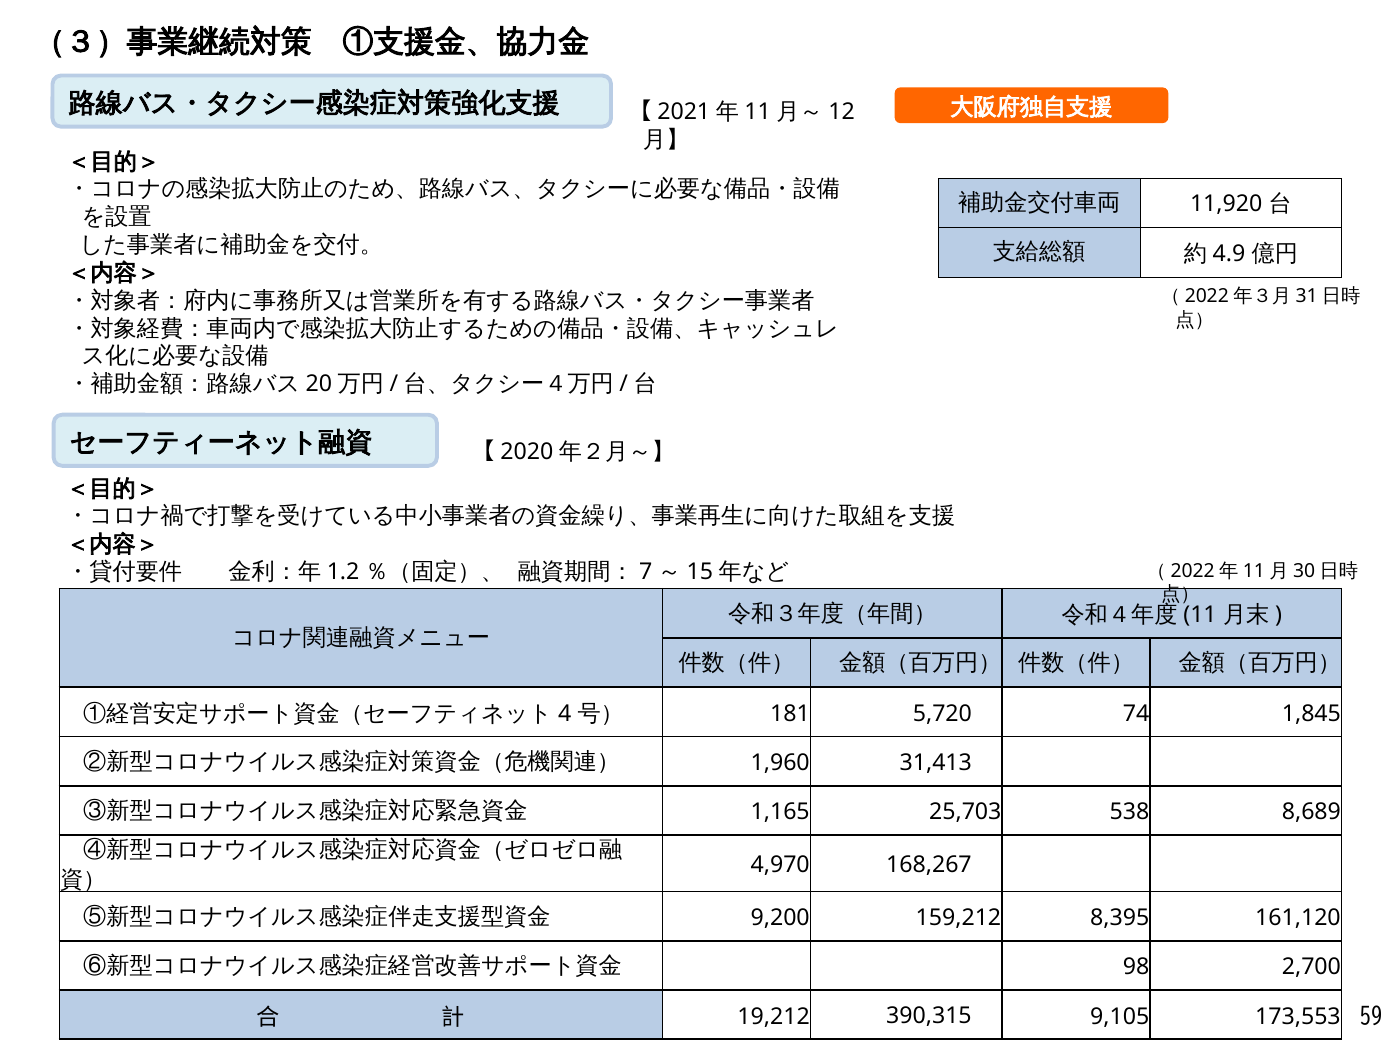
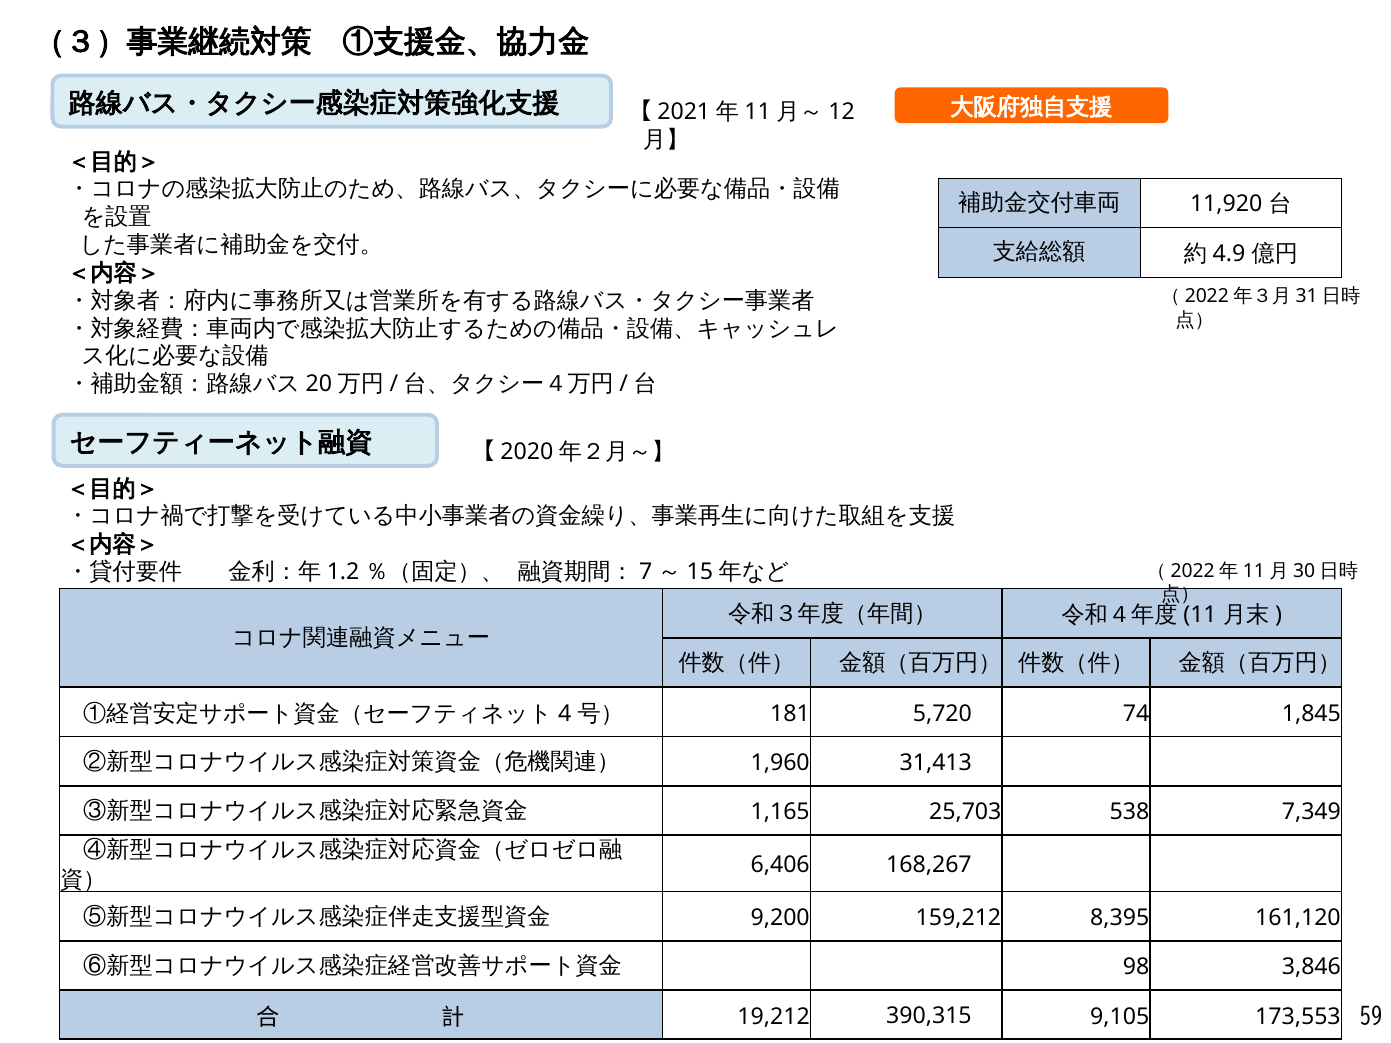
8,689: 8,689 -> 7,349 (1311, 812)
4,970: 4,970 -> 6,406 (780, 865)
2,700: 2,700 -> 3,846 (1311, 967)
